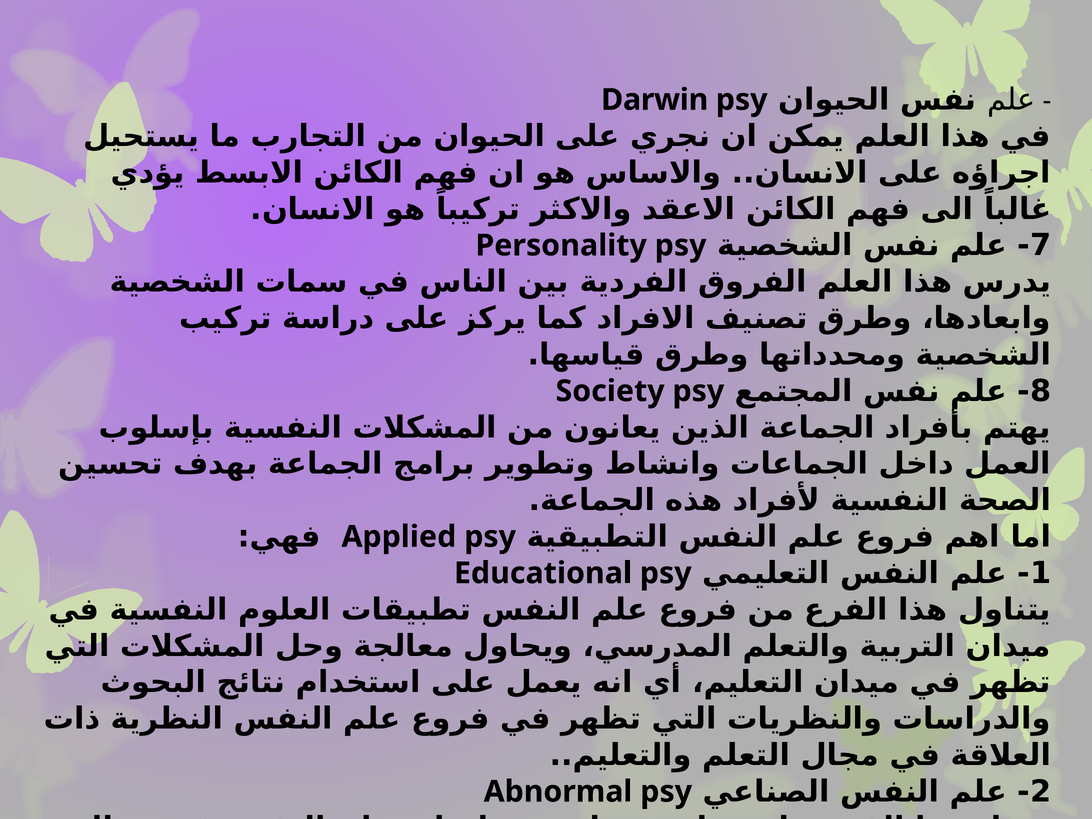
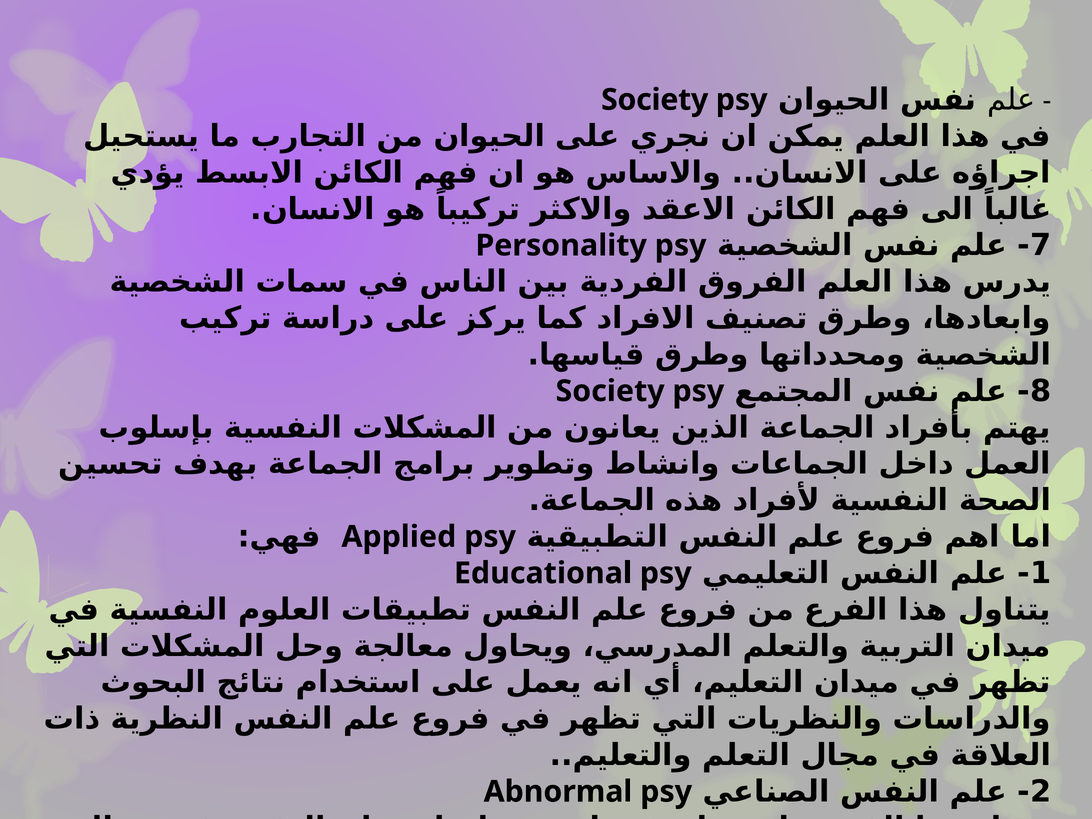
Darwin: Darwin -> Society (655, 100)
